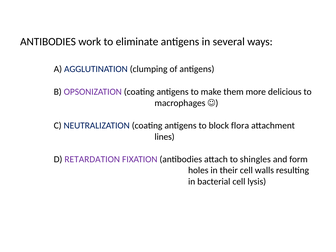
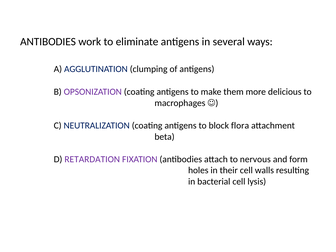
lines: lines -> beta (165, 137)
shingles: shingles -> nervous (255, 159)
